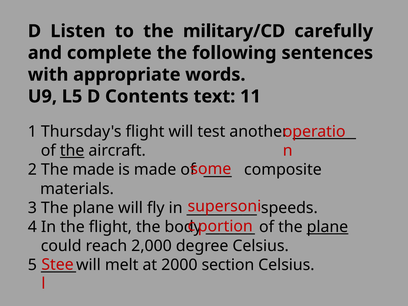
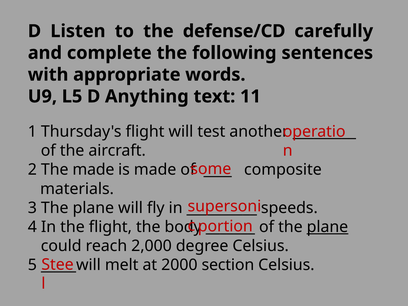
military/CD: military/CD -> defense/CD (234, 31)
Contents: Contents -> Anything (147, 96)
the underline: present -> none (72, 151)
